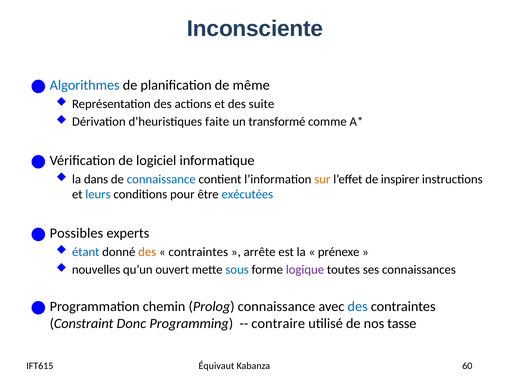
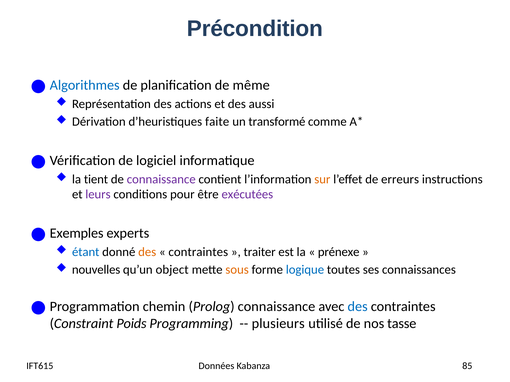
Inconsciente: Inconsciente -> Précondition (255, 29)
suite: suite -> aussi (262, 104)
dans: dans -> tient (96, 179)
connaissance colour: blue -> purple (161, 179)
inspirer: inspirer -> erreurs (400, 179)
leurs colour: blue -> purple (98, 195)
exécutées colour: blue -> purple (247, 195)
Possibles: Possibles -> Exemples (77, 234)
arrête: arrête -> traiter (260, 252)
ouvert: ouvert -> object (172, 270)
sous colour: blue -> orange (237, 270)
logique colour: purple -> blue (305, 270)
Donc: Donc -> Poids (132, 324)
contraire: contraire -> plusieurs (278, 324)
Équivaut: Équivaut -> Données (216, 366)
60: 60 -> 85 (467, 366)
